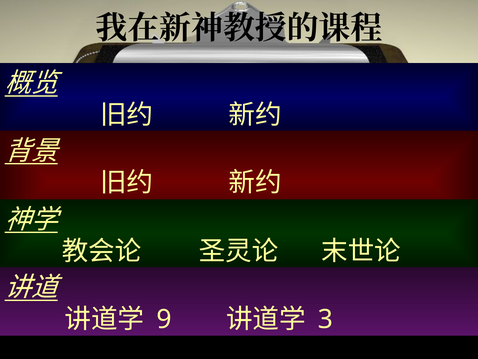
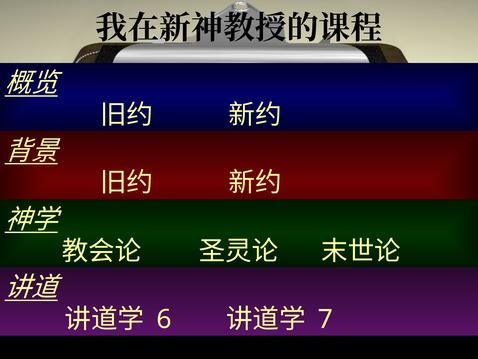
9: 9 -> 6 (164, 319)
3: 3 -> 7 (325, 319)
